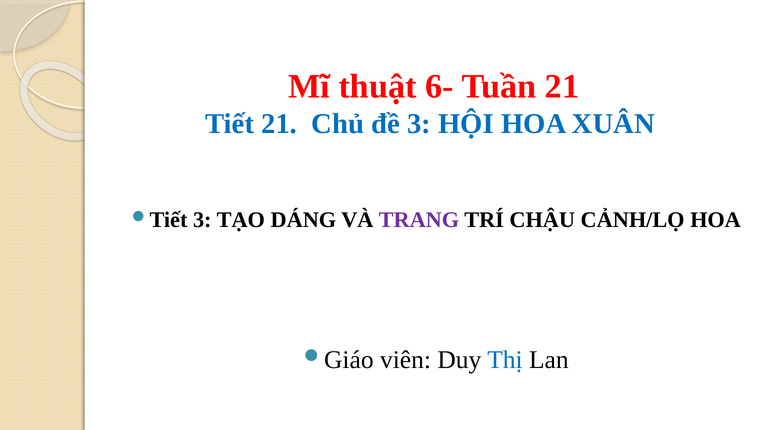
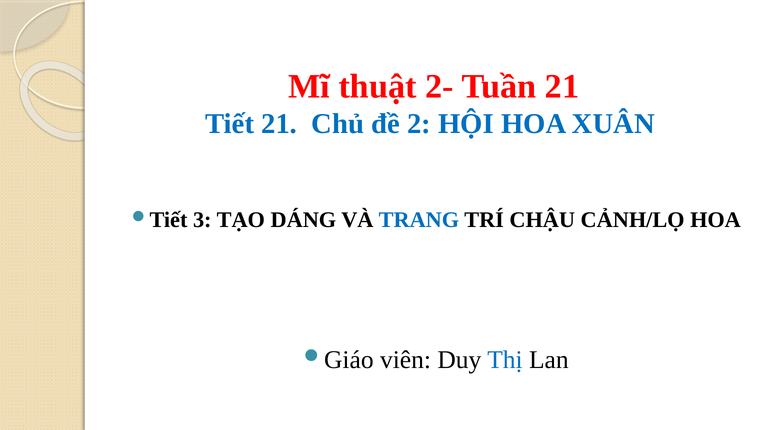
6-: 6- -> 2- (439, 86)
đề 3: 3 -> 2 (419, 124)
TRANG colour: purple -> blue (419, 220)
